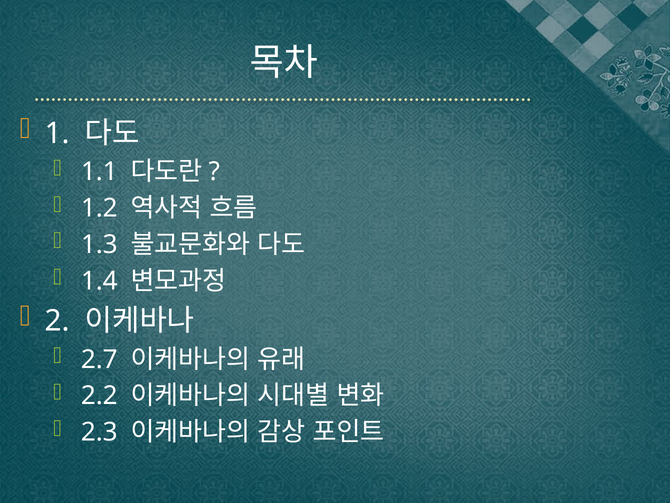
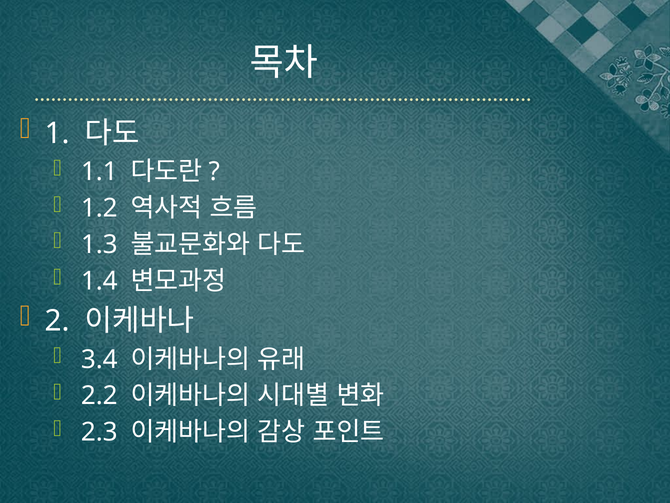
2.7: 2.7 -> 3.4 (99, 359)
